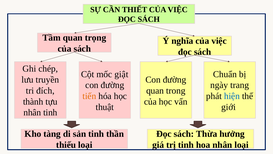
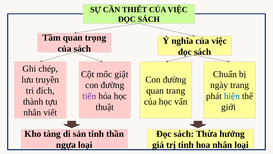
quan trong: trong -> trang (176, 90)
tiến colour: orange -> purple (89, 96)
nhân tinh: tinh -> viết (50, 112)
thiếu: thiếu -> ngựa (66, 144)
